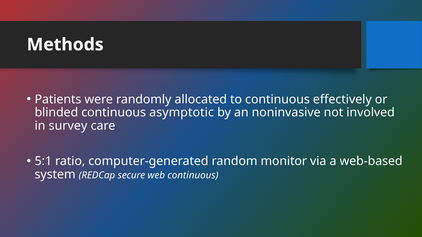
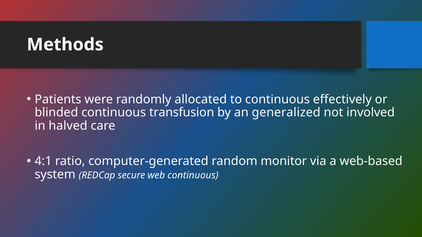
asymptotic: asymptotic -> transfusion (182, 113)
noninvasive: noninvasive -> generalized (286, 113)
survey: survey -> halved (68, 126)
5:1: 5:1 -> 4:1 (43, 161)
